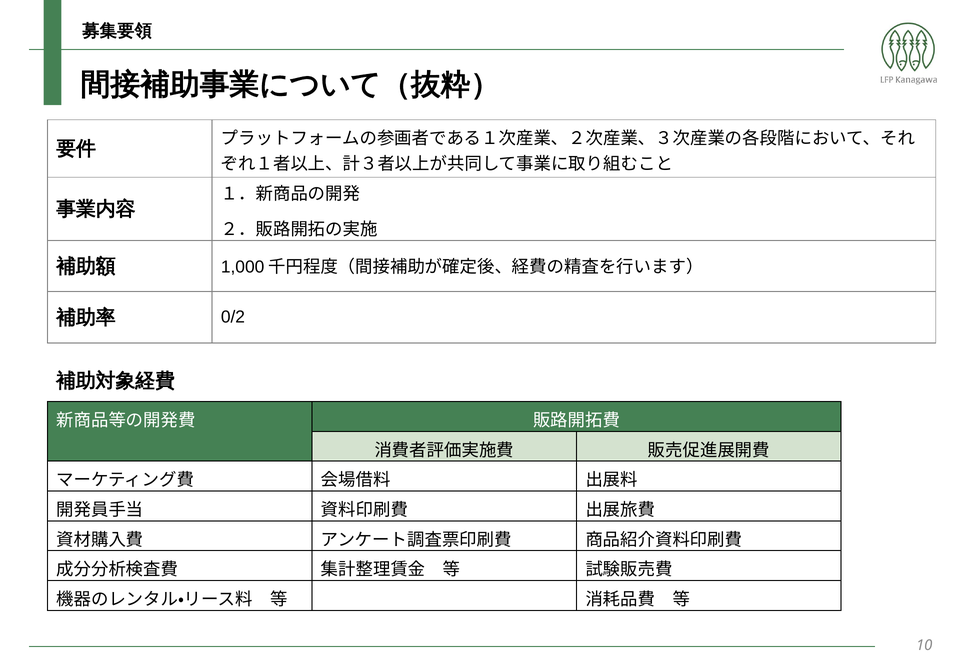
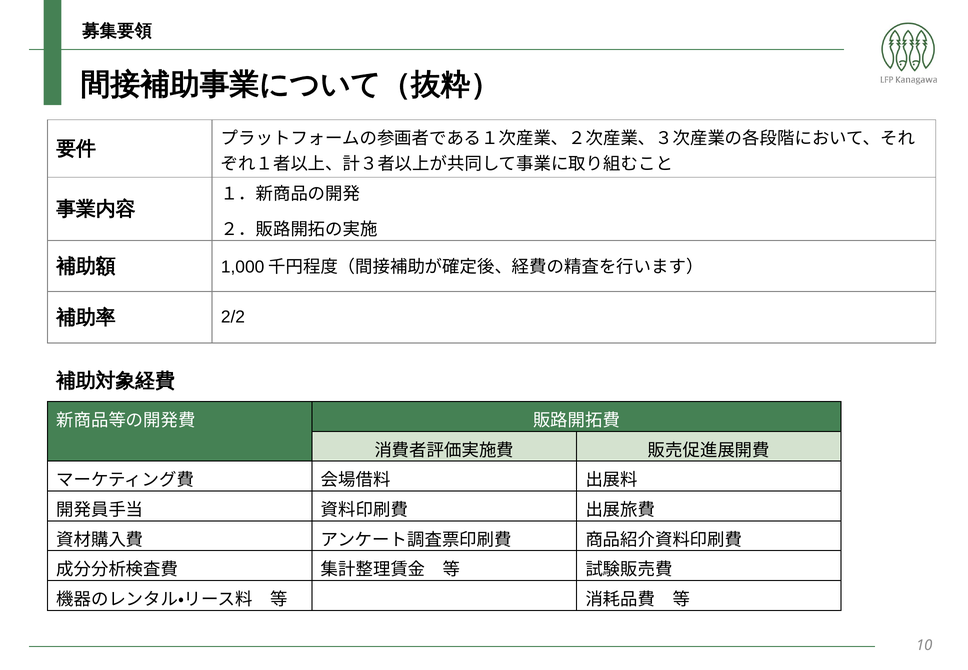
0/2: 0/2 -> 2/2 (233, 317)
